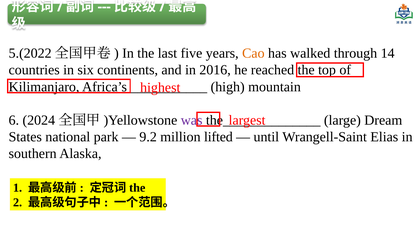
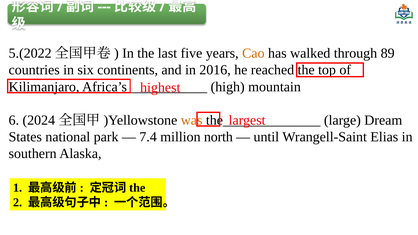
14: 14 -> 89 (388, 53)
was colour: purple -> orange (192, 120)
9.2: 9.2 -> 7.4 (148, 137)
lifted: lifted -> north (218, 137)
